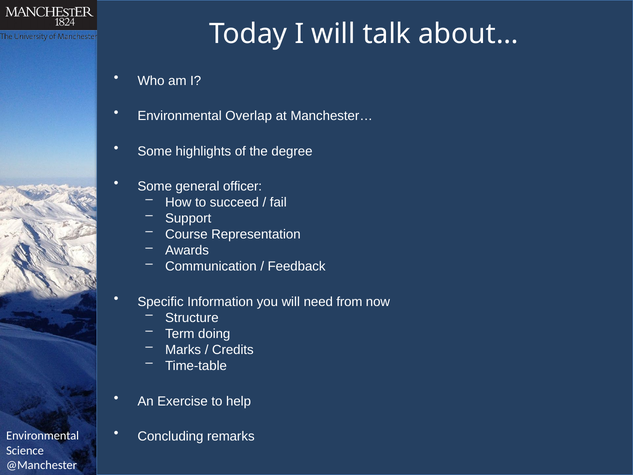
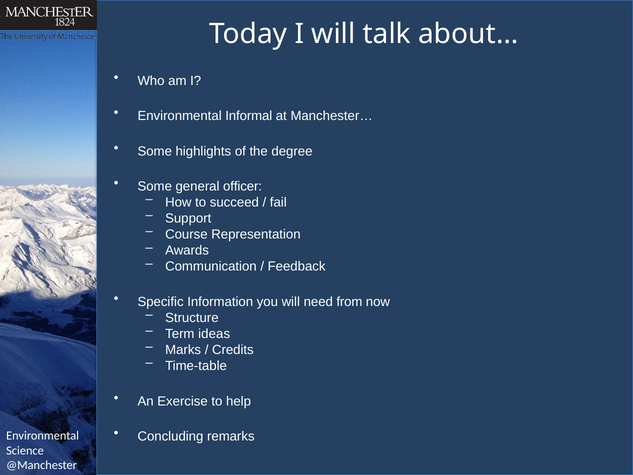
Overlap: Overlap -> Informal (249, 116)
doing: doing -> ideas (214, 334)
